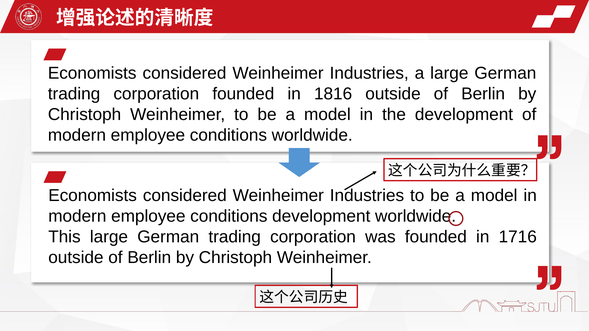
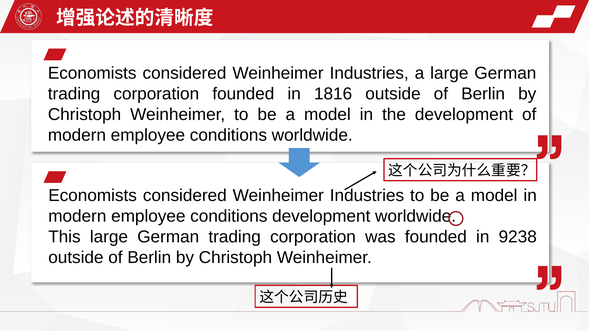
1716: 1716 -> 9238 (518, 237)
